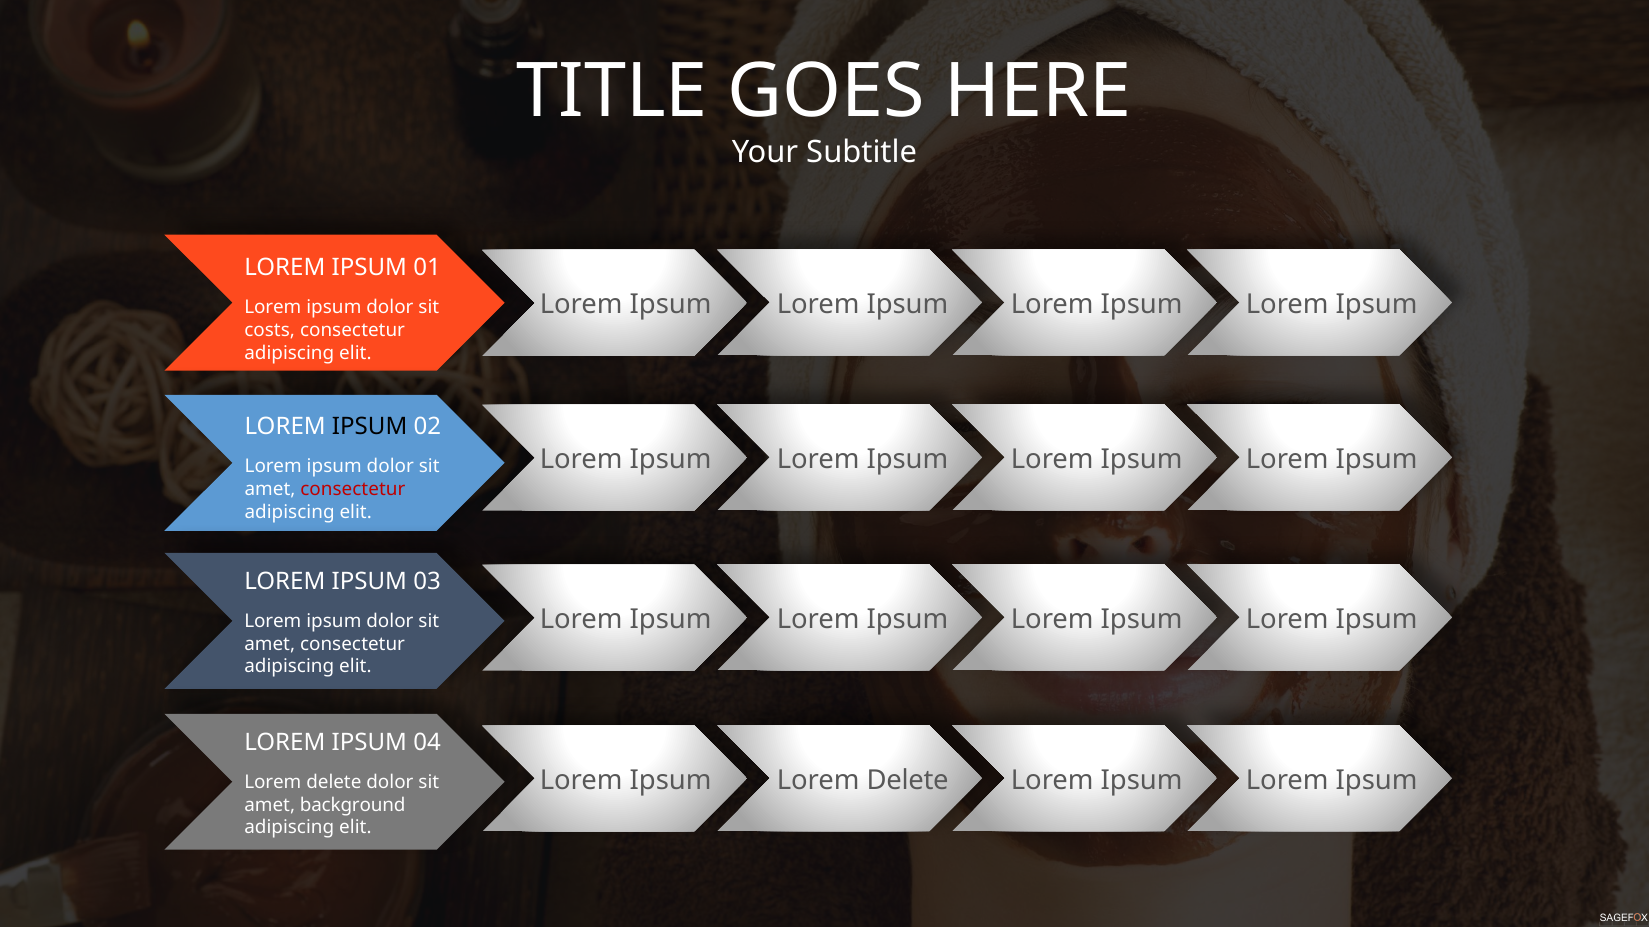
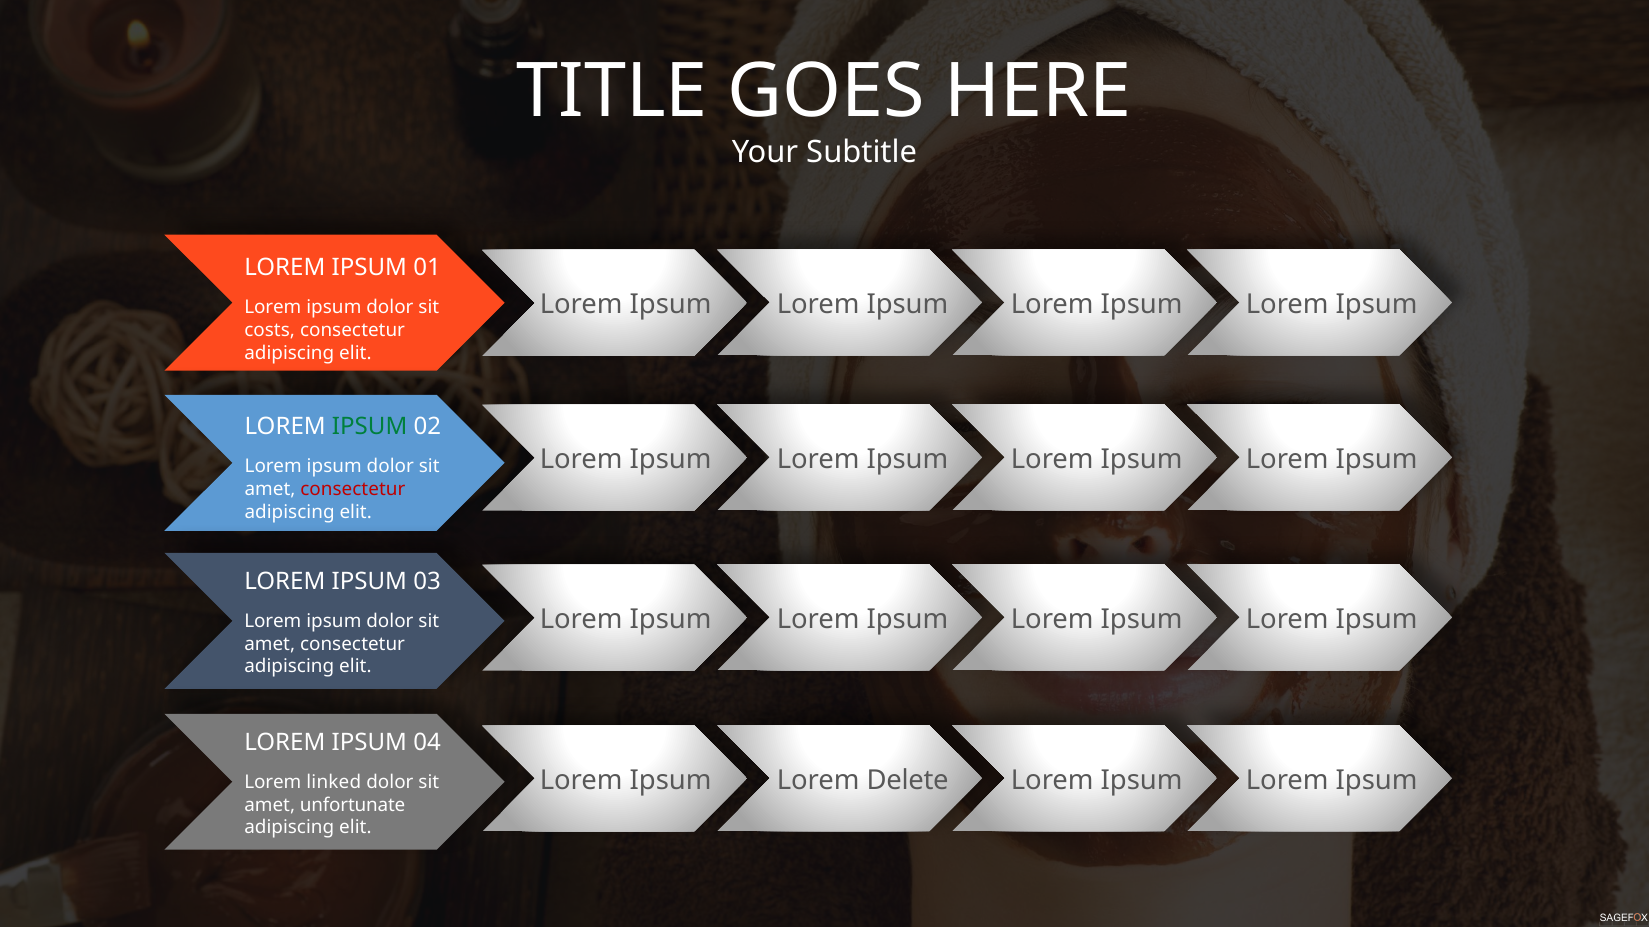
IPSUM colour: black -> green (370, 427)
delete: delete -> linked (334, 783)
background: background -> unfortunate (353, 805)
